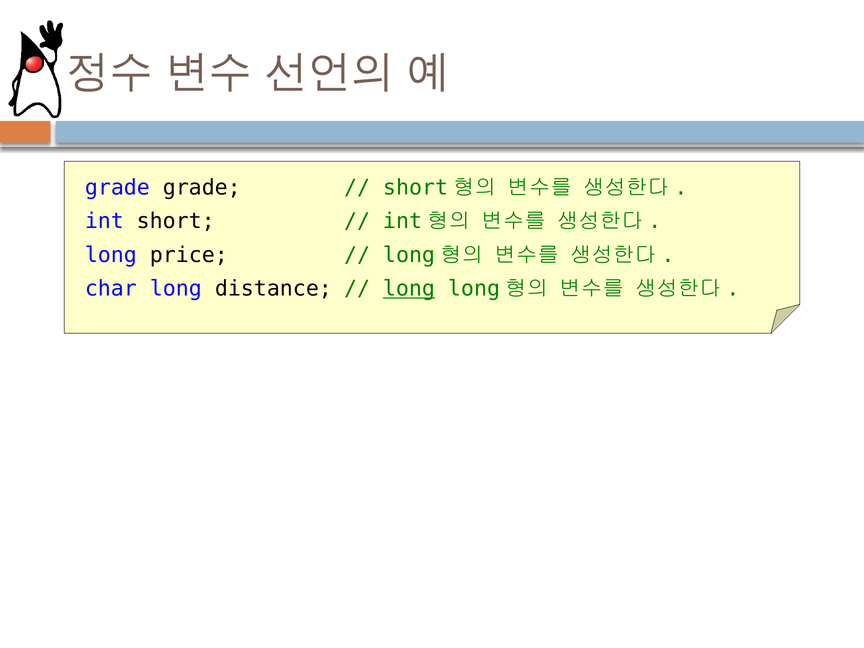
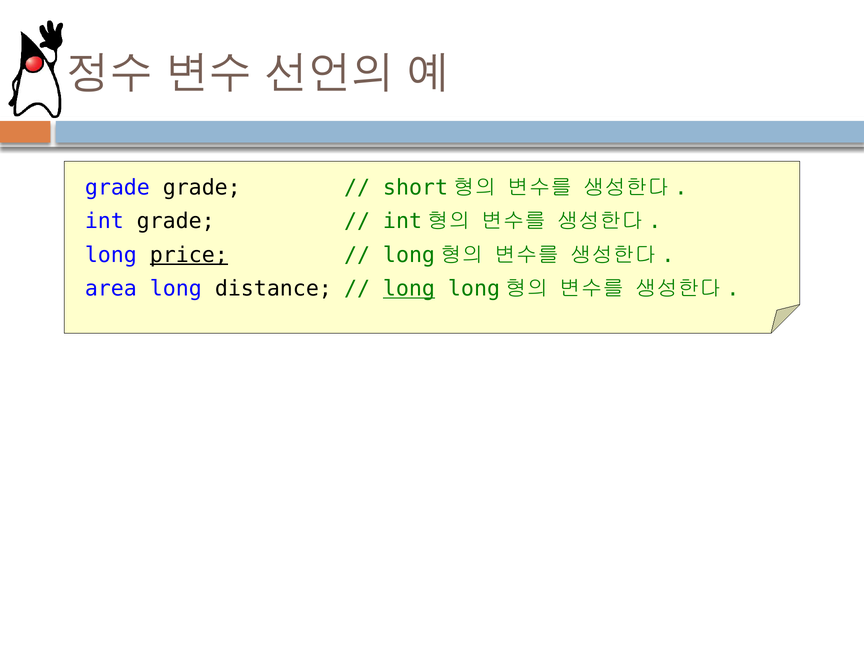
int short: short -> grade (176, 221)
price underline: none -> present (189, 255)
char: char -> area (111, 289)
